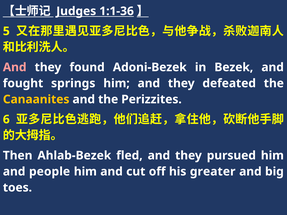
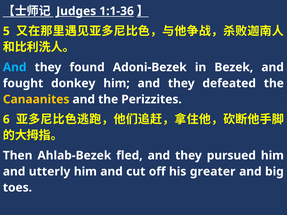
And colour: pink -> light blue (15, 67)
springs: springs -> donkey (73, 83)
people: people -> utterly (50, 172)
